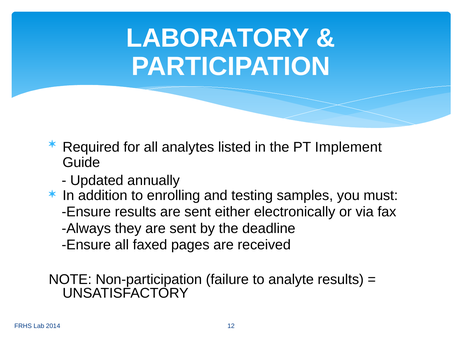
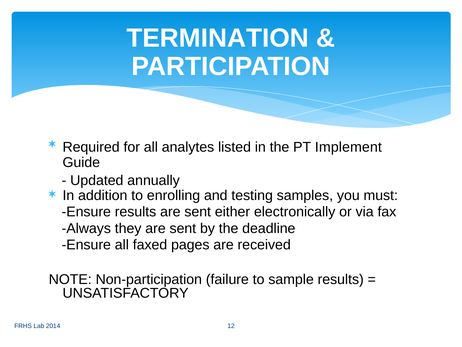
LABORATORY: LABORATORY -> TERMINATION (218, 38)
analyte: analyte -> sample (291, 279)
